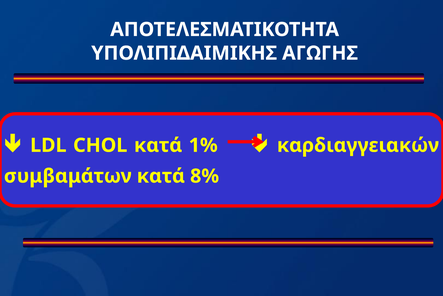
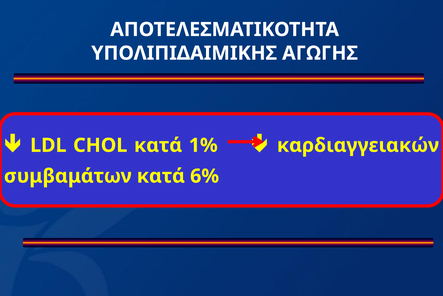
8%: 8% -> 6% (205, 176)
